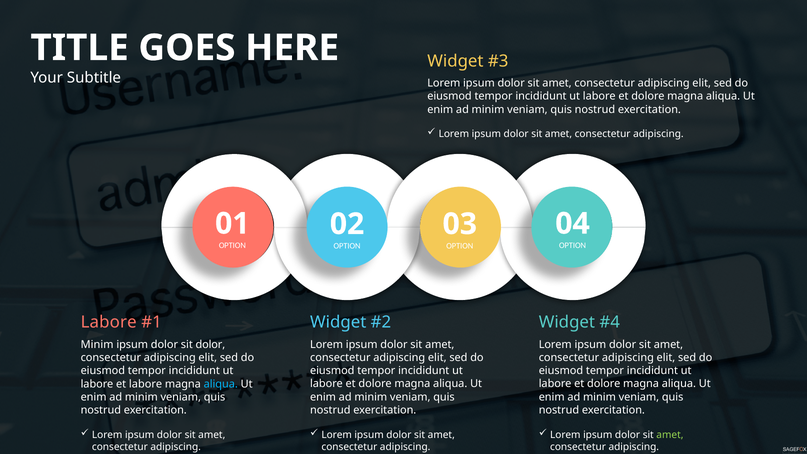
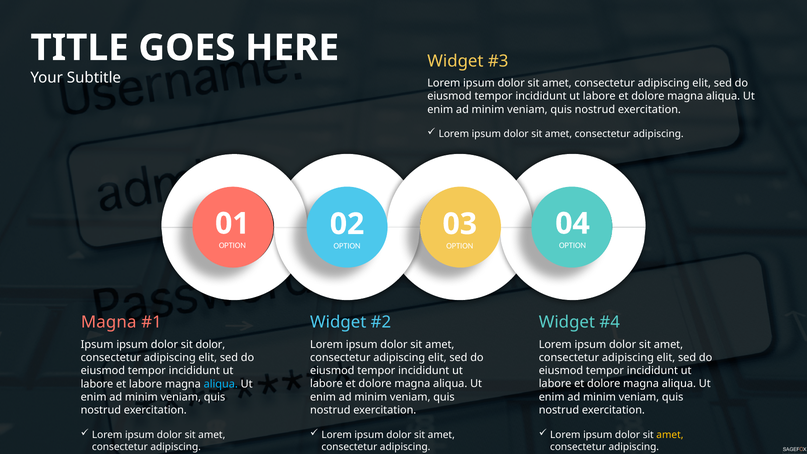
Labore: Labore -> Magna (109, 322)
Minim: Minim -> Ipsum (97, 345)
amet colour: light green -> yellow (670, 435)
